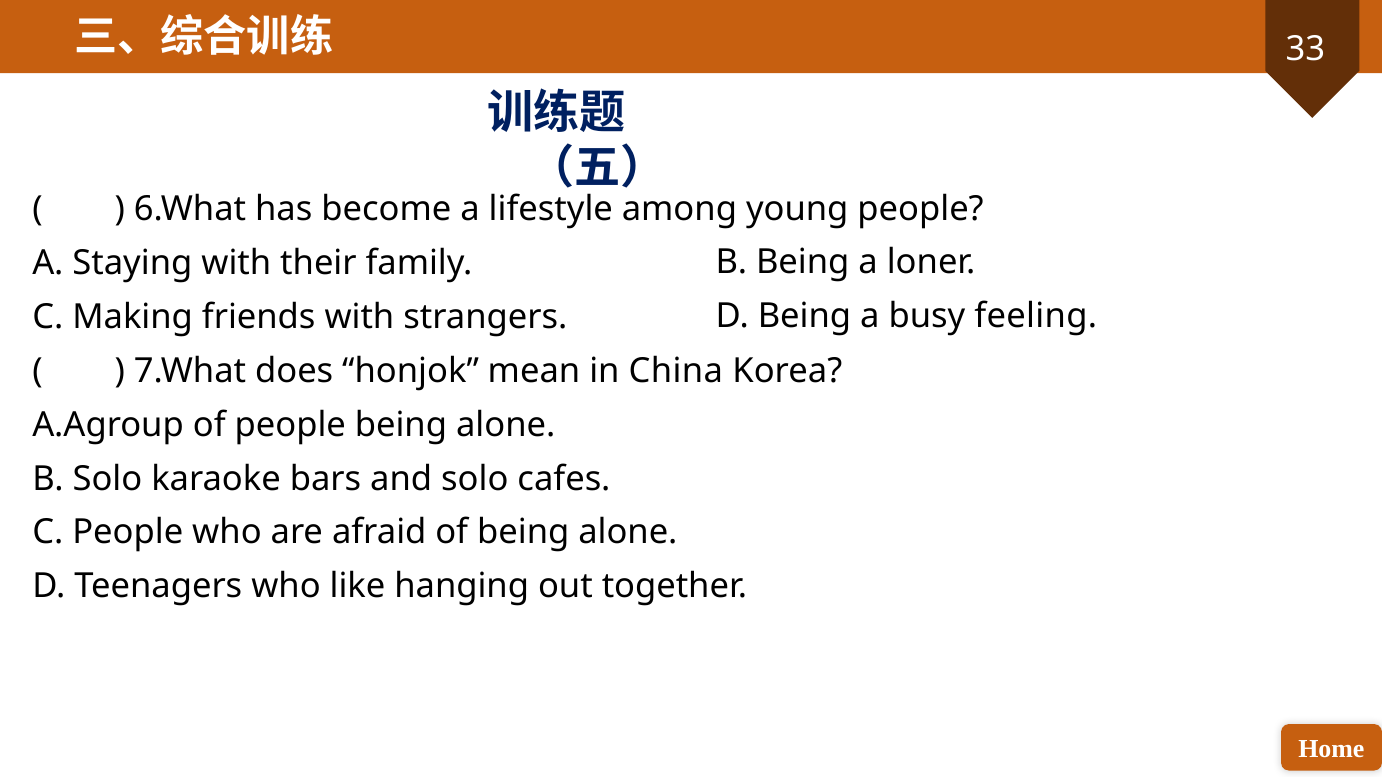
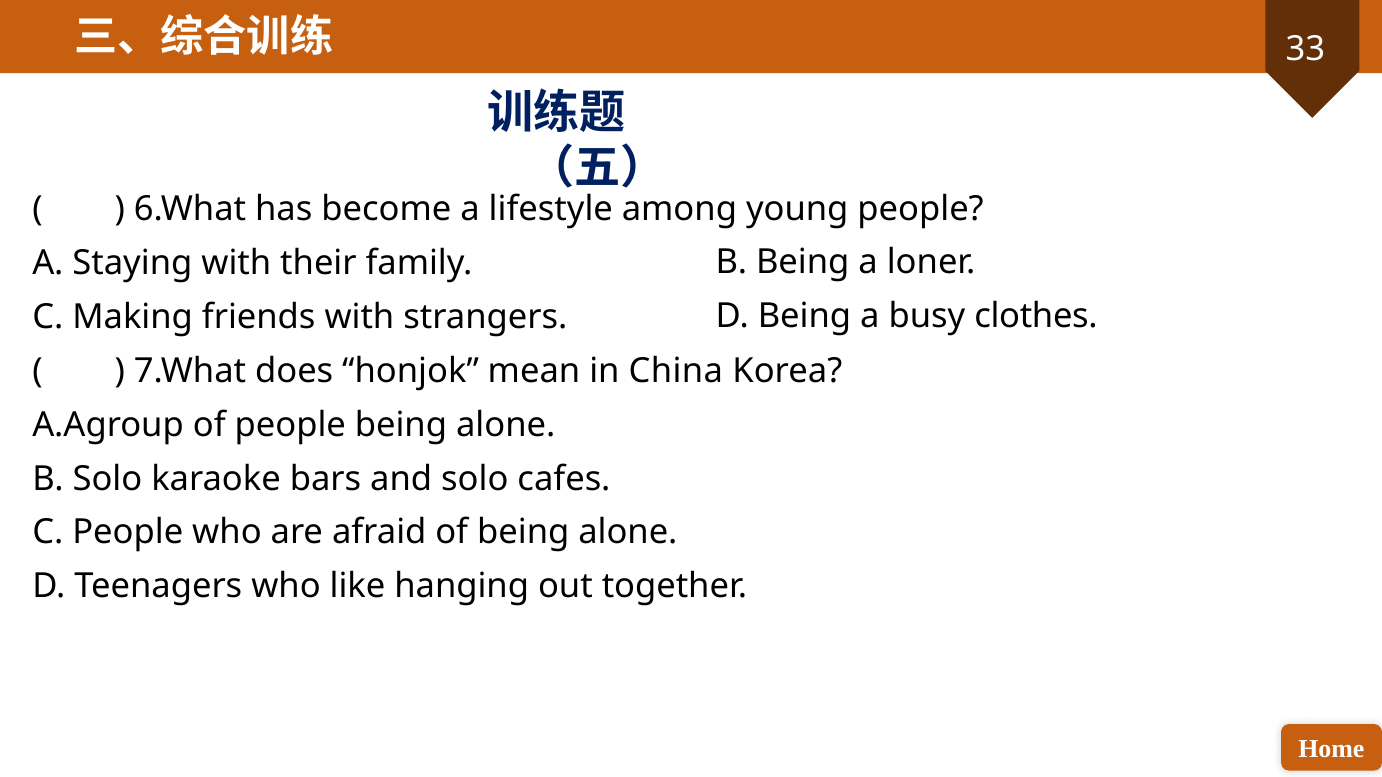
feeling: feeling -> clothes (1036, 316)
